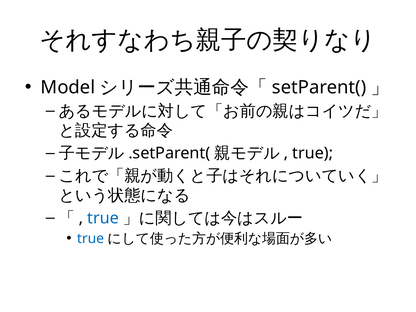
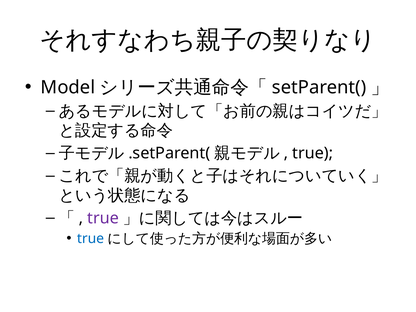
true colour: blue -> purple (103, 218)
